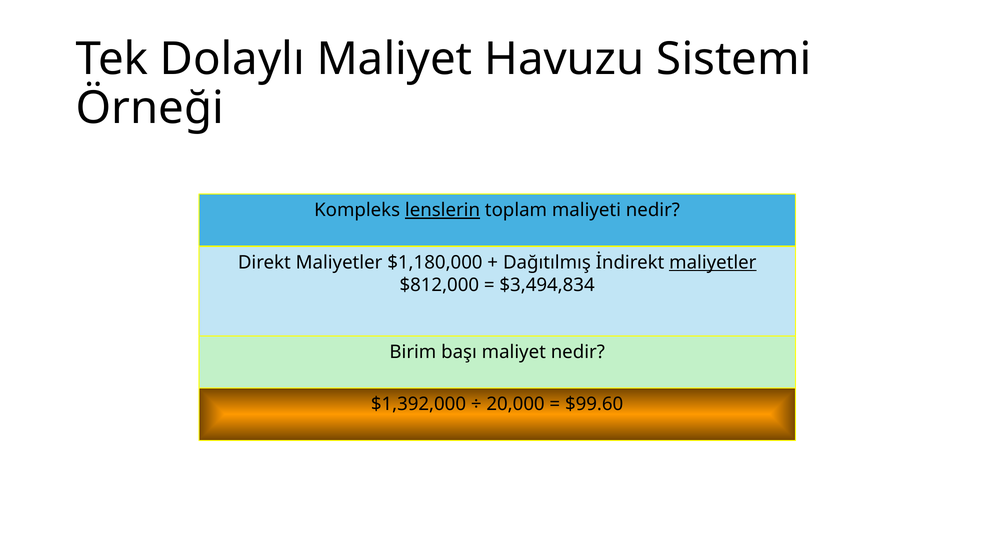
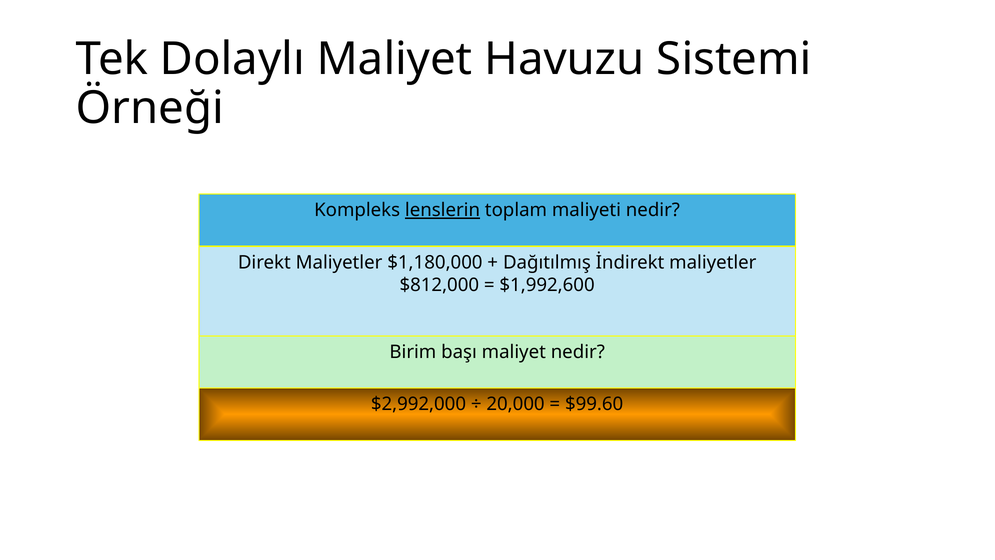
maliyetler underline: present -> none (713, 262)
$3,494,834: $3,494,834 -> $1,992,600 (547, 285)
$1,392,000: $1,392,000 -> $2,992,000 (418, 404)
